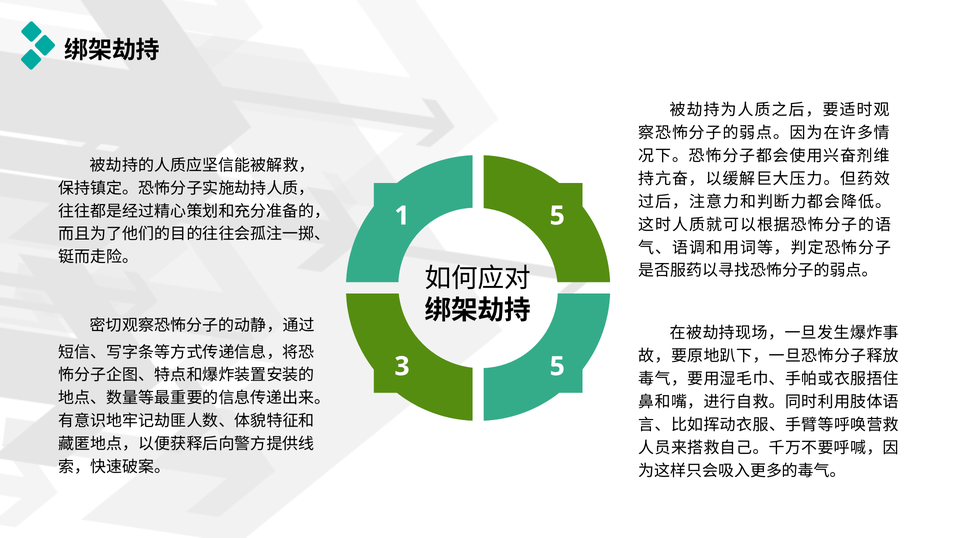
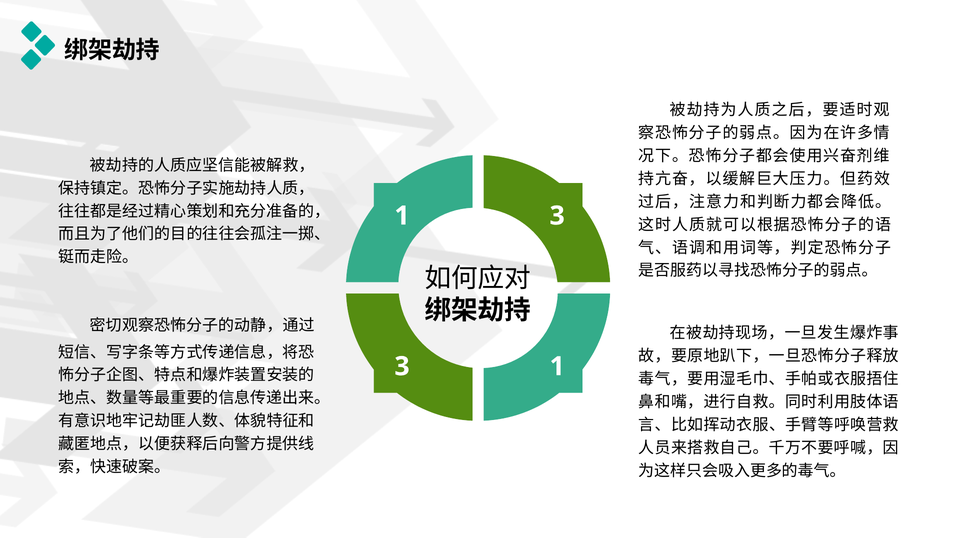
1 5: 5 -> 3 (557, 216)
3 5: 5 -> 1 (557, 367)
